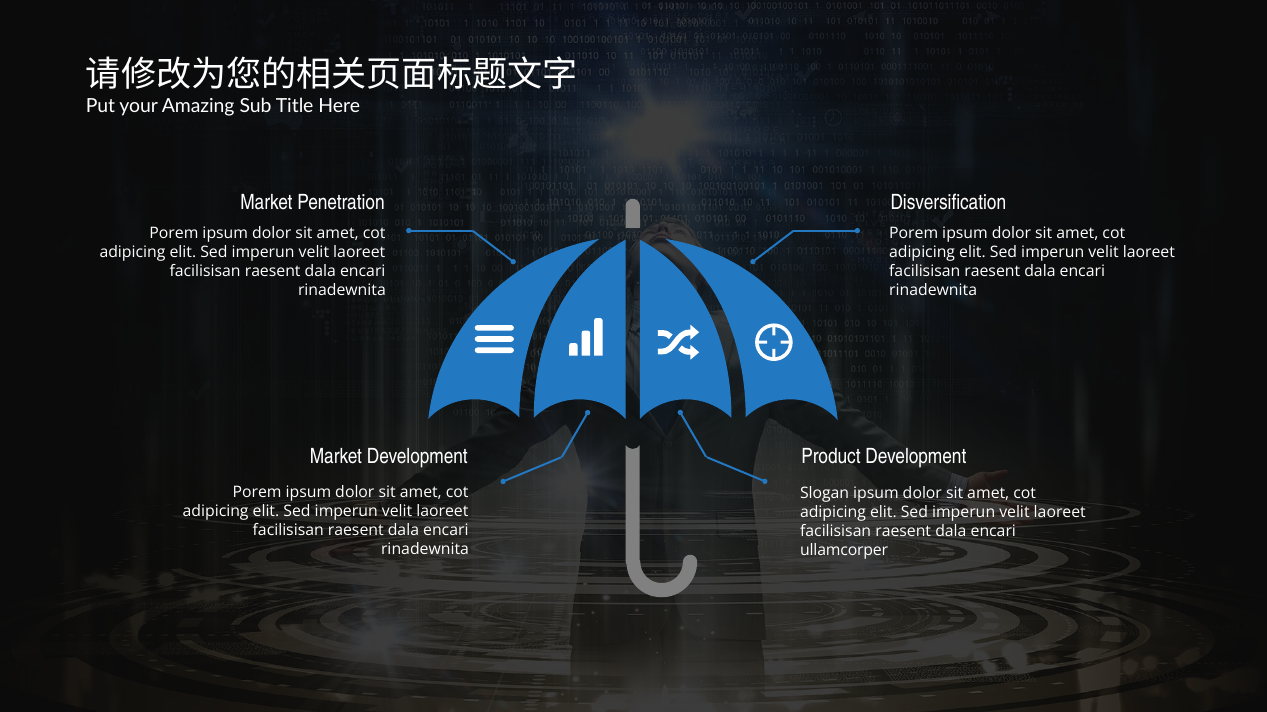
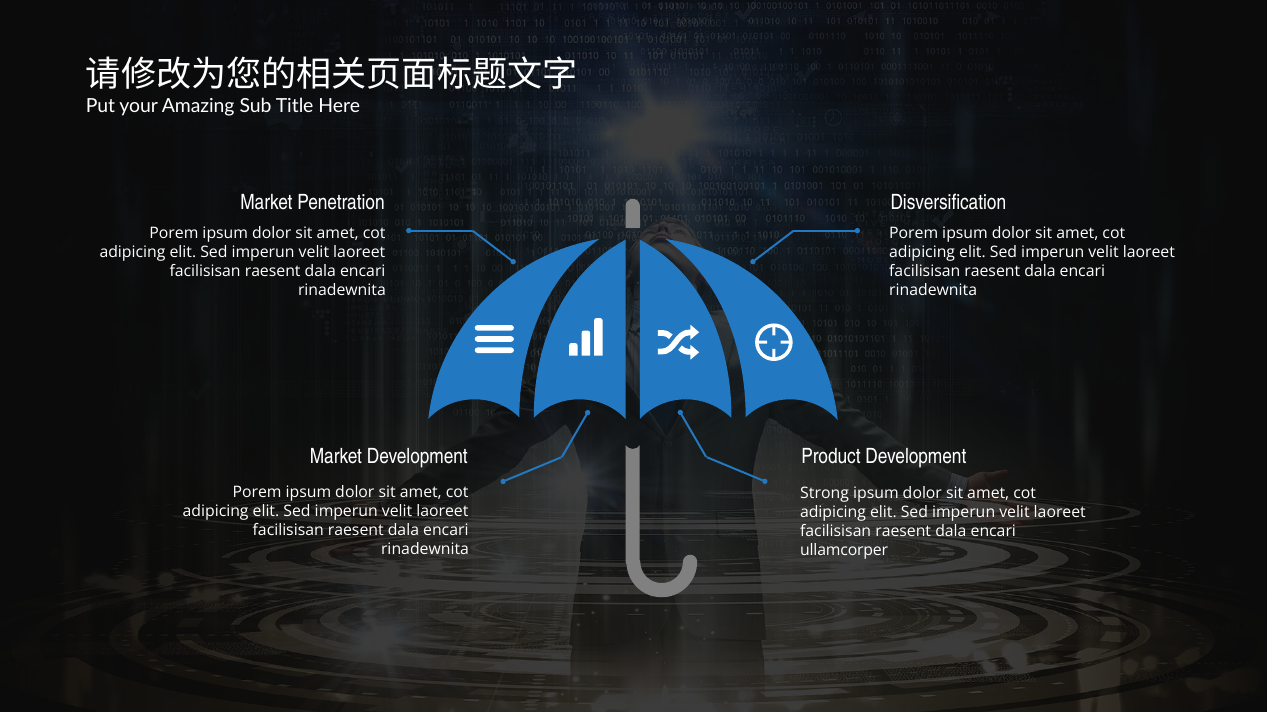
Slogan: Slogan -> Strong (825, 493)
